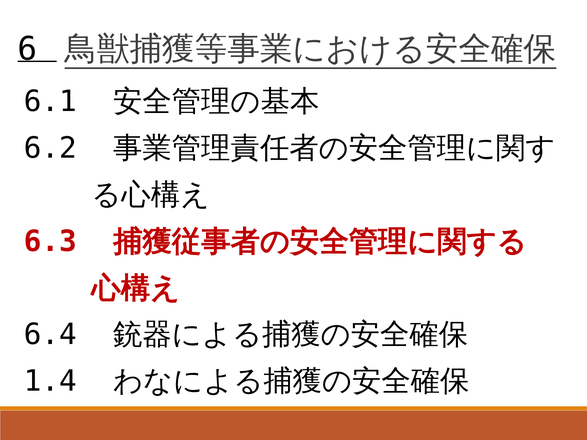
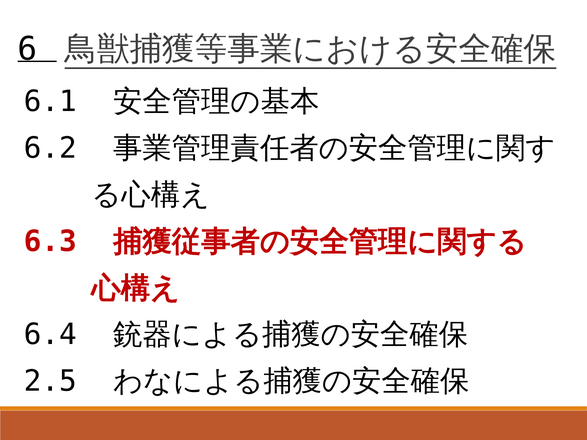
1.4: 1.4 -> 2.5 (50, 381)
